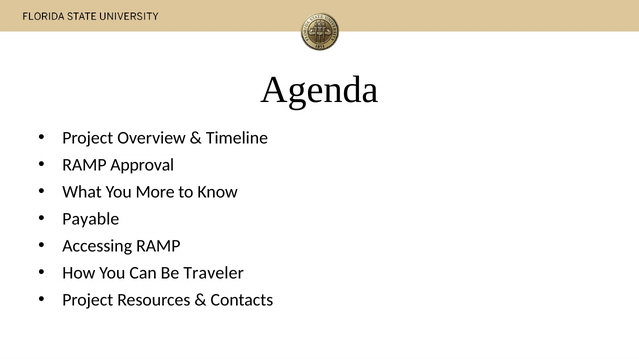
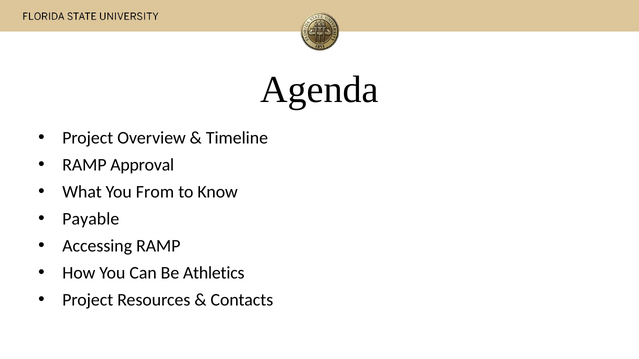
More: More -> From (155, 192)
Traveler: Traveler -> Athletics (214, 273)
